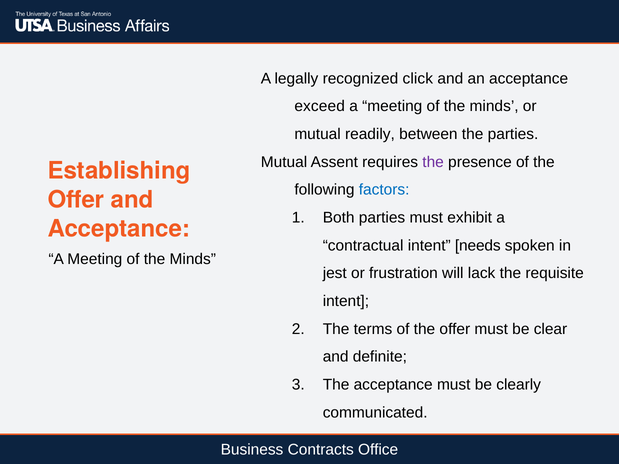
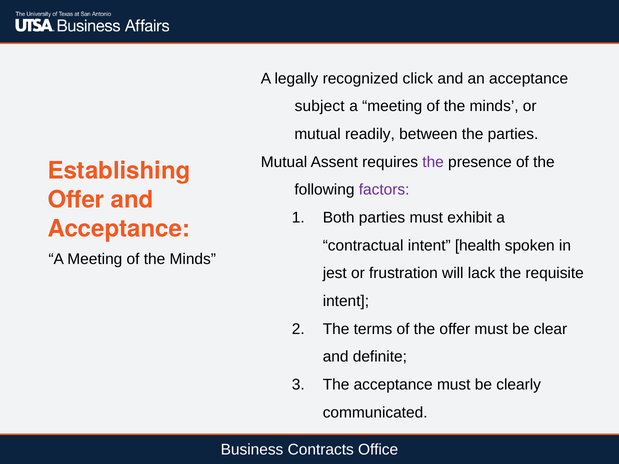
exceed: exceed -> subject (320, 106)
factors colour: blue -> purple (384, 190)
needs: needs -> health (478, 246)
